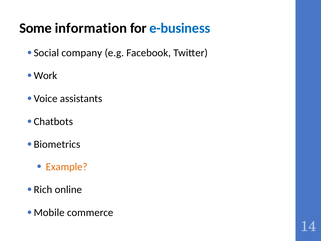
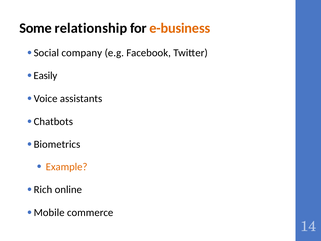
information: information -> relationship (91, 28)
e-business colour: blue -> orange (180, 28)
Work: Work -> Easily (45, 76)
